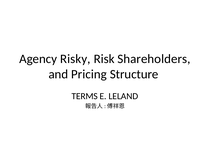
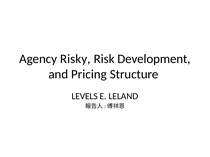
Shareholders: Shareholders -> Development (154, 59)
TERMS: TERMS -> LEVELS (85, 97)
